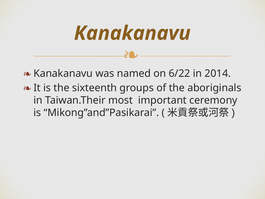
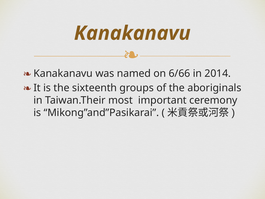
6/22: 6/22 -> 6/66 (179, 73)
